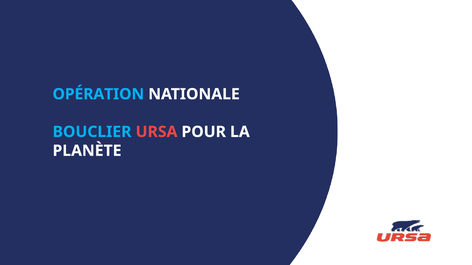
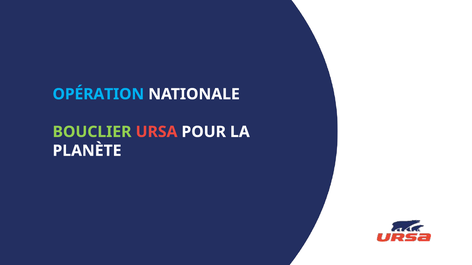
BOUCLIER colour: light blue -> light green (92, 132)
